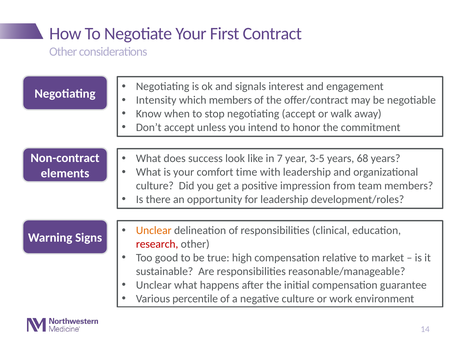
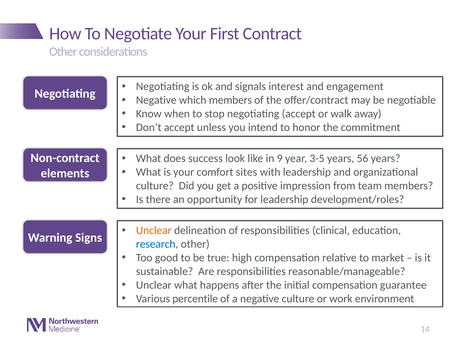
Intensity: Intensity -> Negative (156, 100)
7: 7 -> 9 (280, 158)
68: 68 -> 56 (363, 158)
time: time -> sites (247, 172)
research colour: red -> blue (157, 244)
